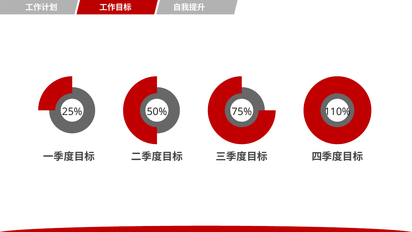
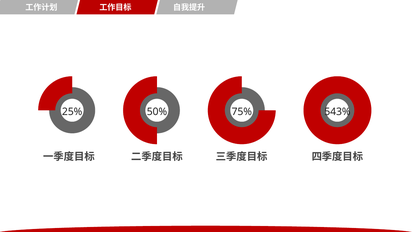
110%: 110% -> 543% (337, 112)
